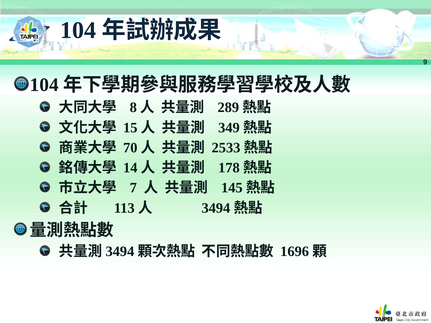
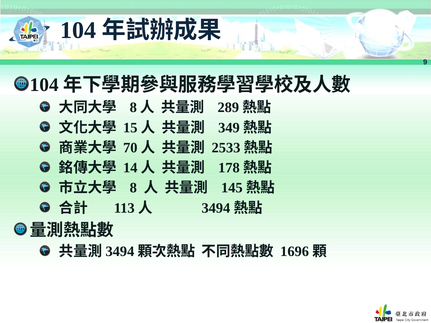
7: 7 -> 8 (133, 188)
